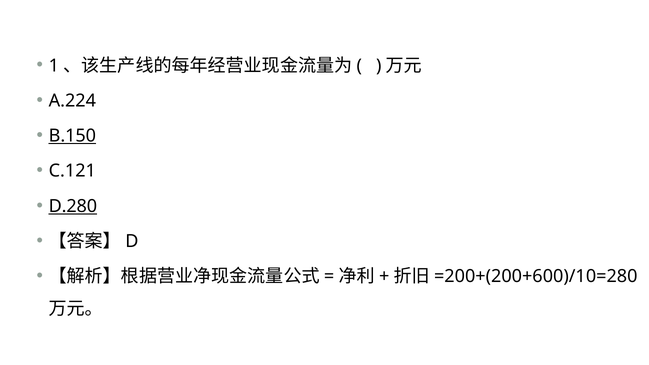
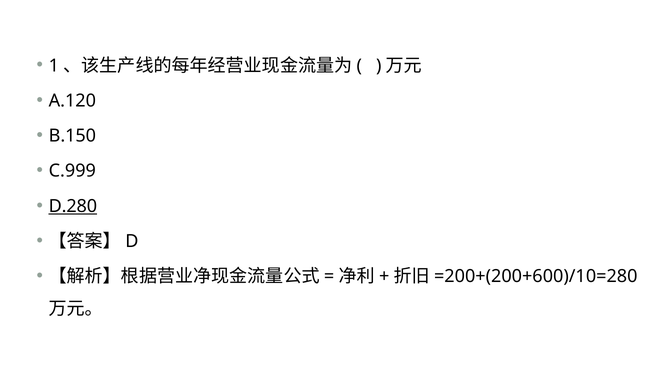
A.224: A.224 -> A.120 (72, 101)
B.150 underline: present -> none (72, 136)
C.121: C.121 -> C.999 (72, 171)
